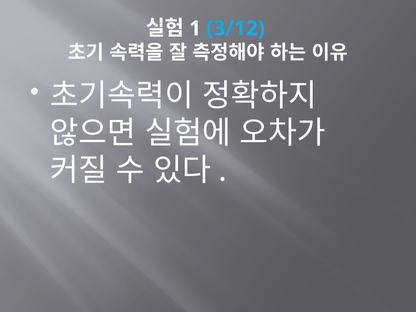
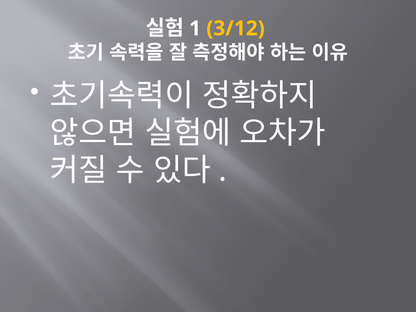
3/12 colour: light blue -> yellow (236, 28)
